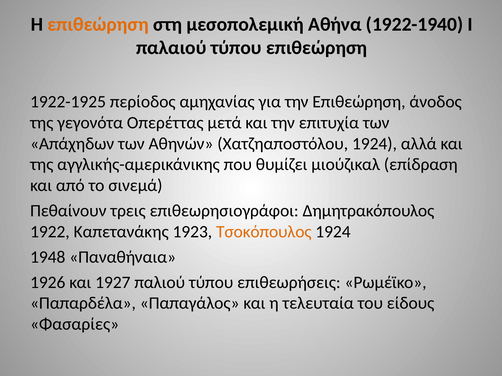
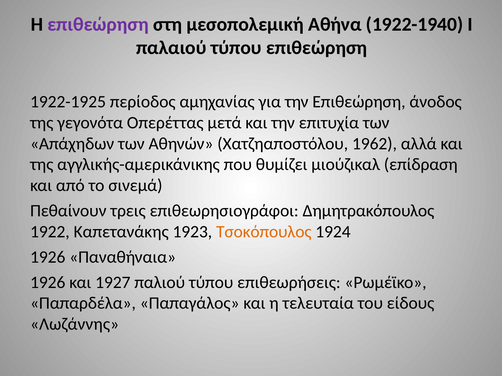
επιθεώρηση colour: orange -> purple (98, 24)
Χατζηαποστόλου 1924: 1924 -> 1962 (374, 144)
1948: 1948 -> 1926 (48, 257)
Φασαρίες: Φασαρίες -> Λωζάννης (75, 325)
